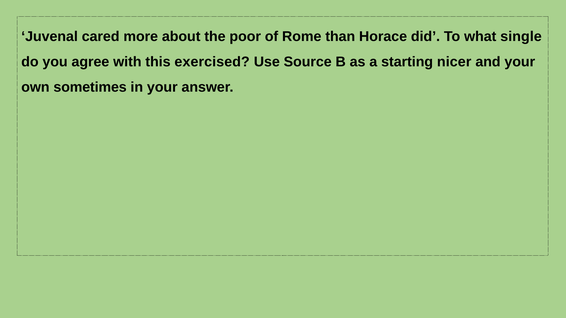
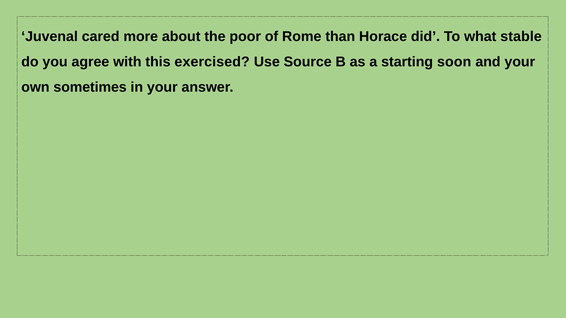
single: single -> stable (521, 36)
nicer: nicer -> soon (454, 62)
